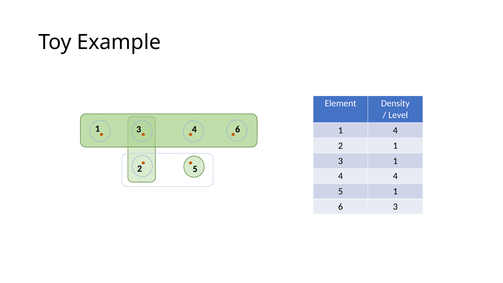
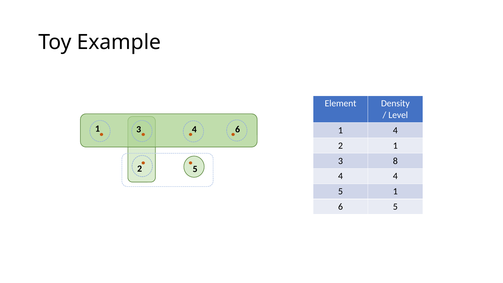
3 1: 1 -> 8 (395, 161)
6 3: 3 -> 5 (395, 207)
